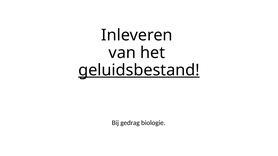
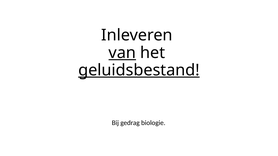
van underline: none -> present (122, 53)
